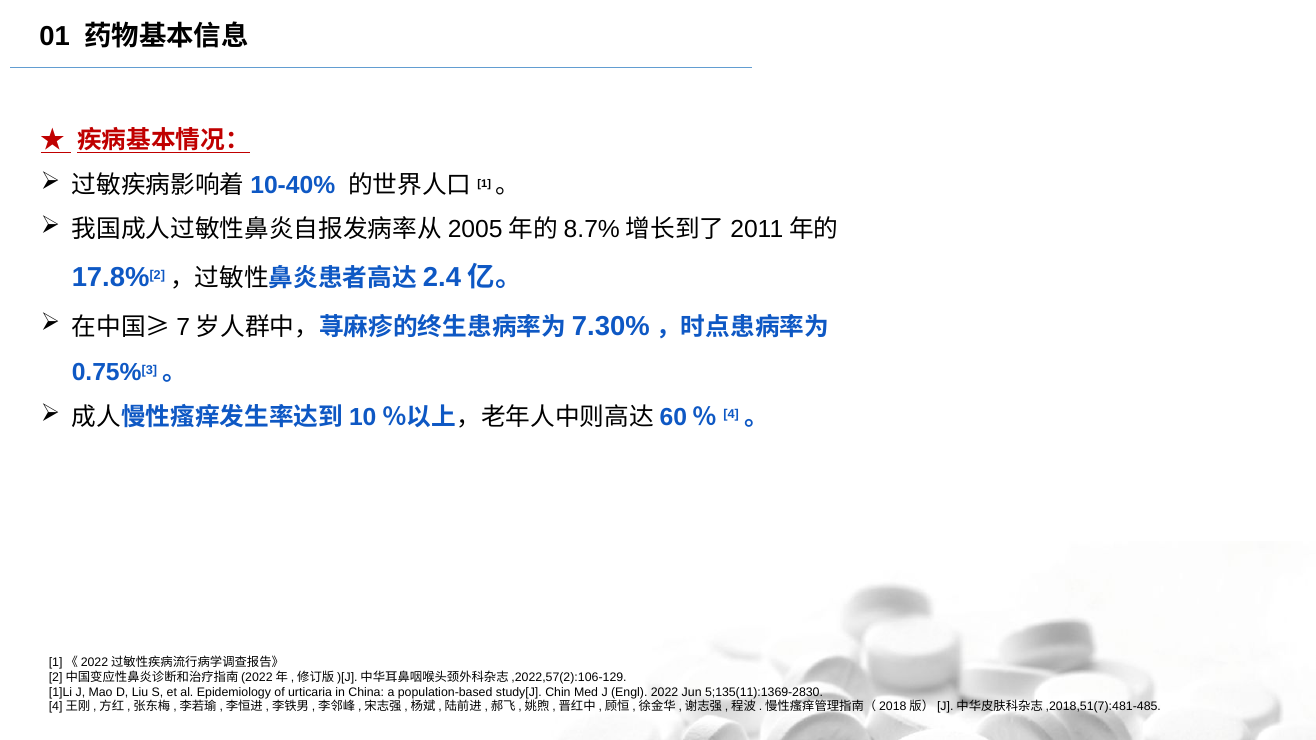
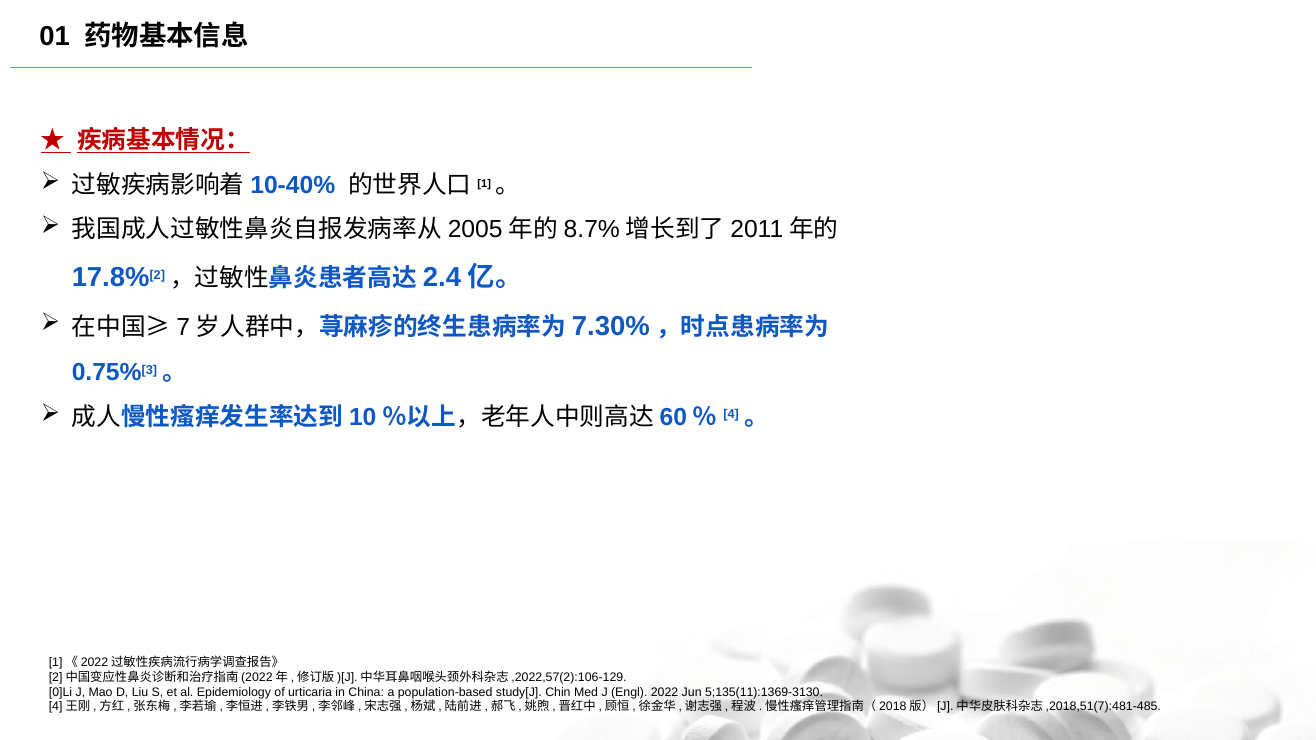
1]Li: 1]Li -> 0]Li (61, 692)
5;135(11):1369-2830: 5;135(11):1369-2830 -> 5;135(11):1369-3130 (764, 692)
